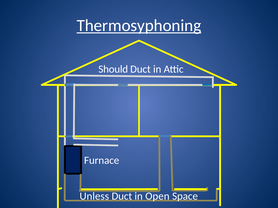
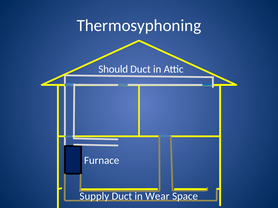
Thermosyphoning underline: present -> none (139, 26)
Unless: Unless -> Supply (94, 197)
Open: Open -> Wear (157, 197)
